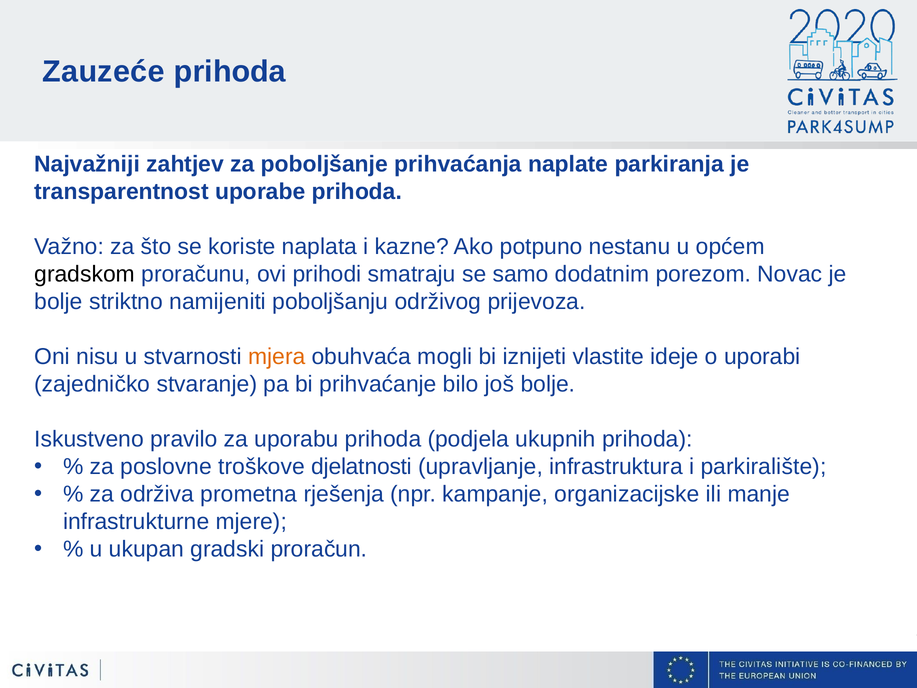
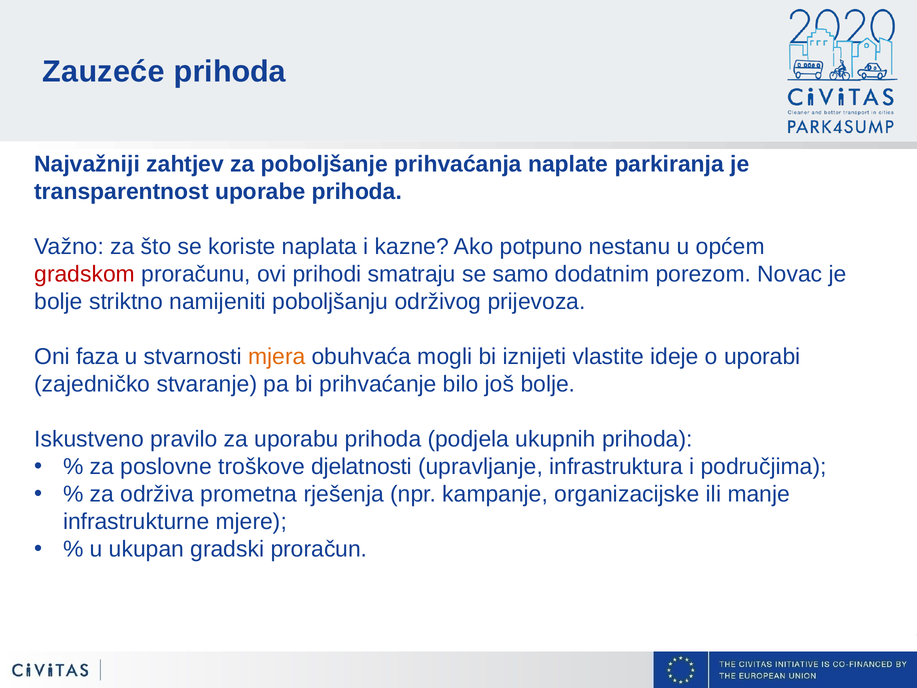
gradskom colour: black -> red (85, 274)
nisu: nisu -> faza (97, 356)
parkiralište: parkiralište -> područjima (764, 466)
